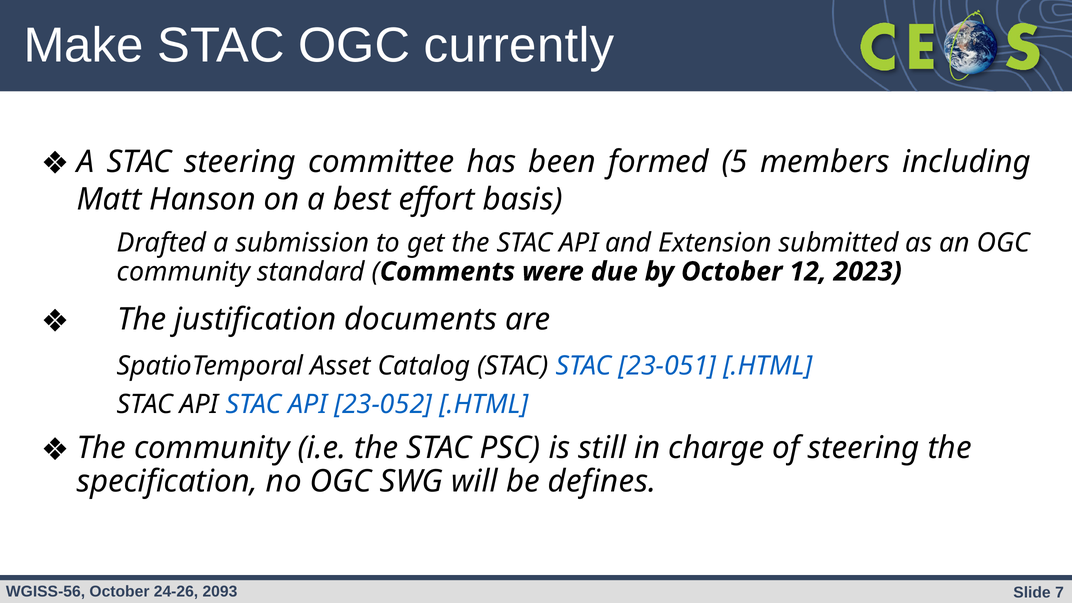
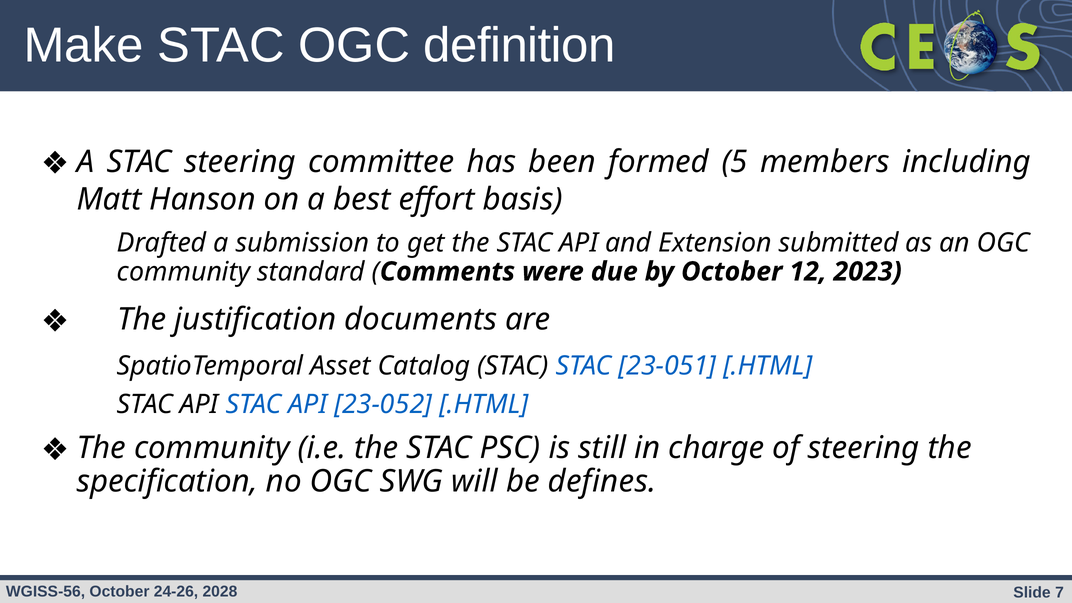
currently: currently -> definition (519, 46)
2093: 2093 -> 2028 (220, 592)
